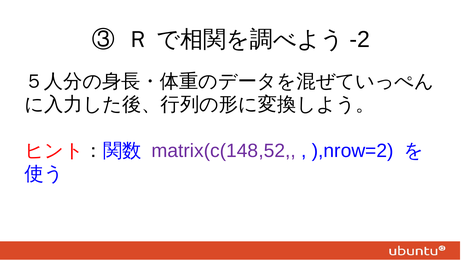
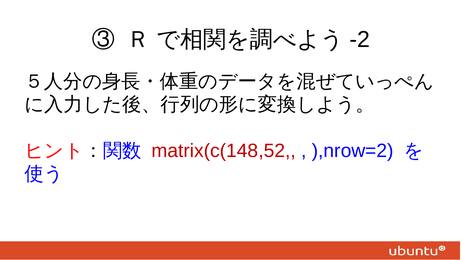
matrix(c(148,52 colour: purple -> red (224, 151)
